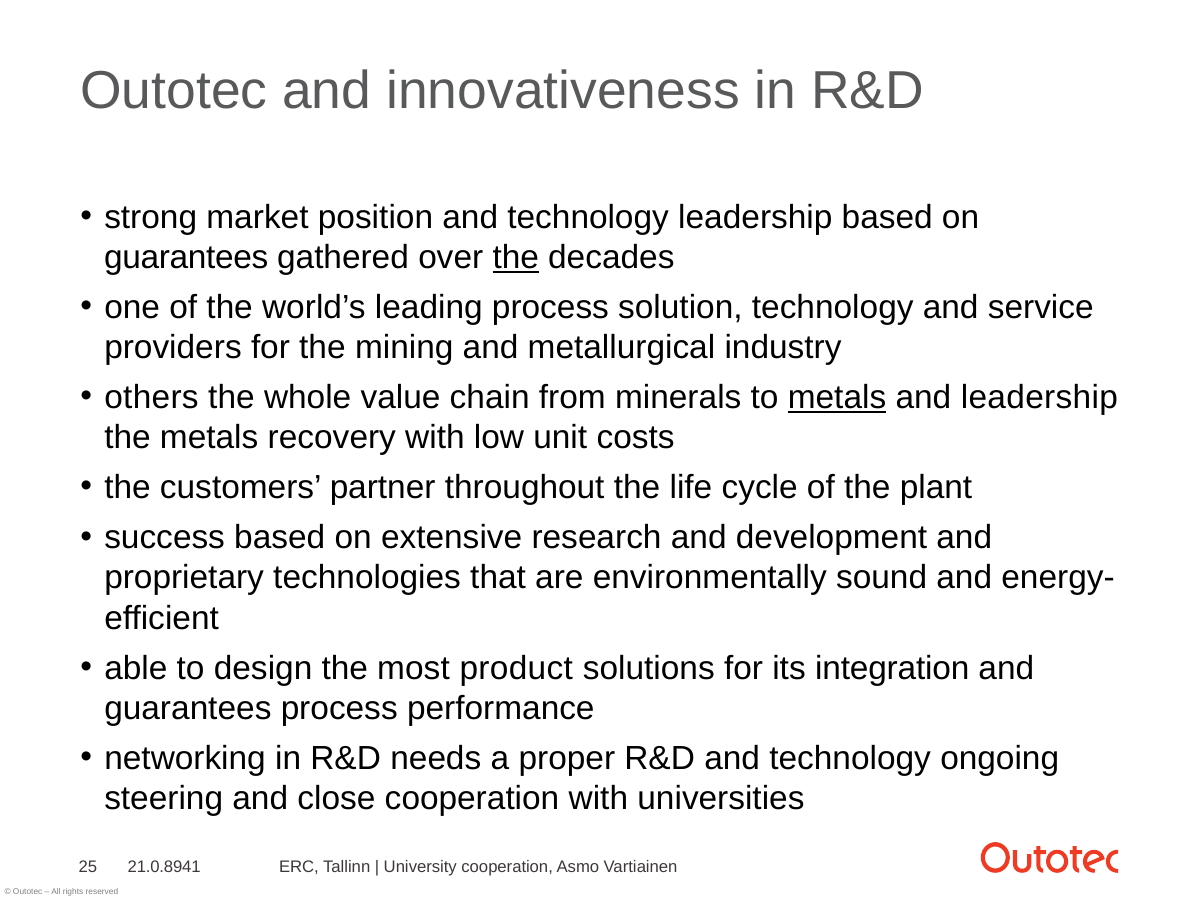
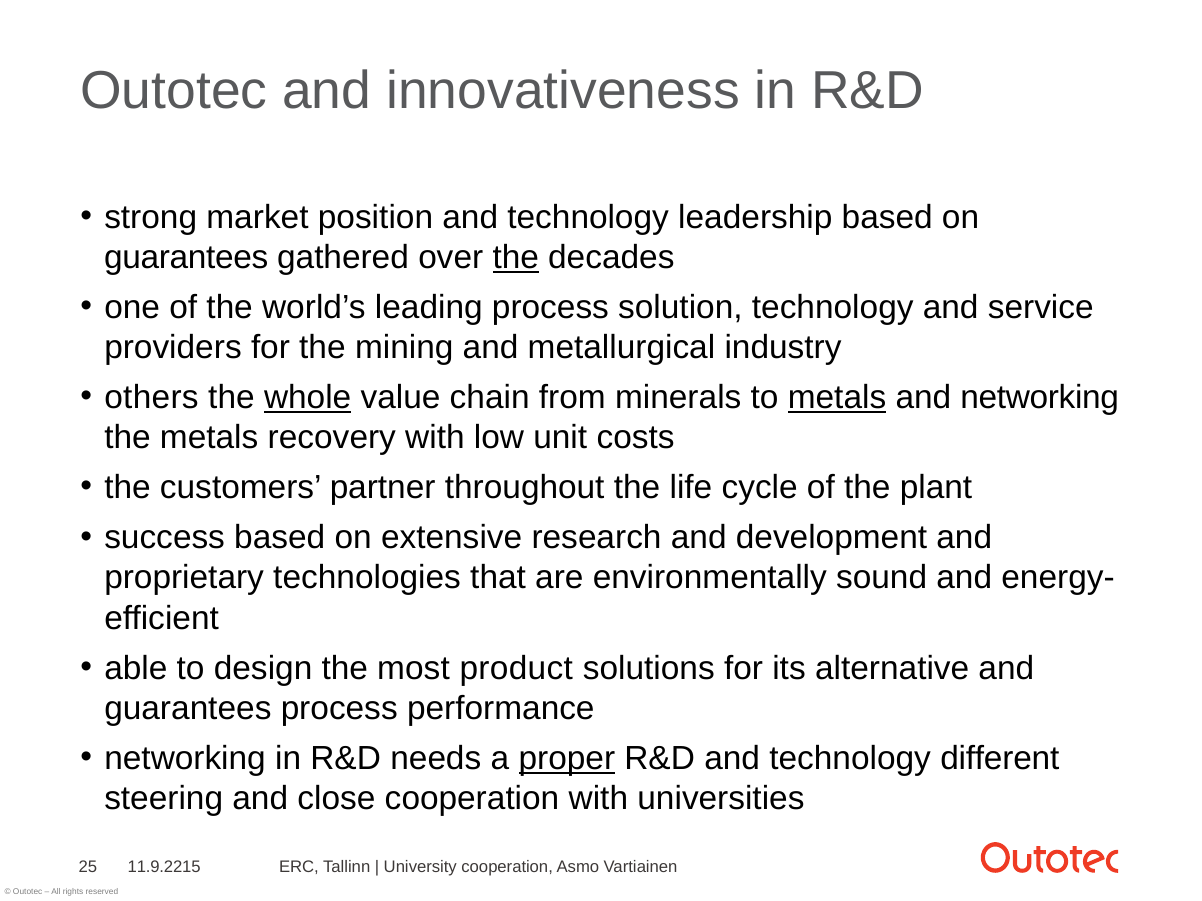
whole underline: none -> present (308, 398)
and leadership: leadership -> networking (1040, 398)
integration: integration -> alternative (892, 668)
proper underline: none -> present (567, 759)
ongoing: ongoing -> different (1000, 759)
21.0.8941: 21.0.8941 -> 11.9.2215 (164, 868)
